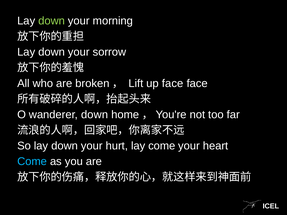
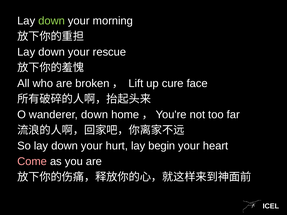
sorrow: sorrow -> rescue (109, 52)
up face: face -> cure (173, 83)
lay come: come -> begin (162, 146)
Come colour: light blue -> pink (32, 162)
